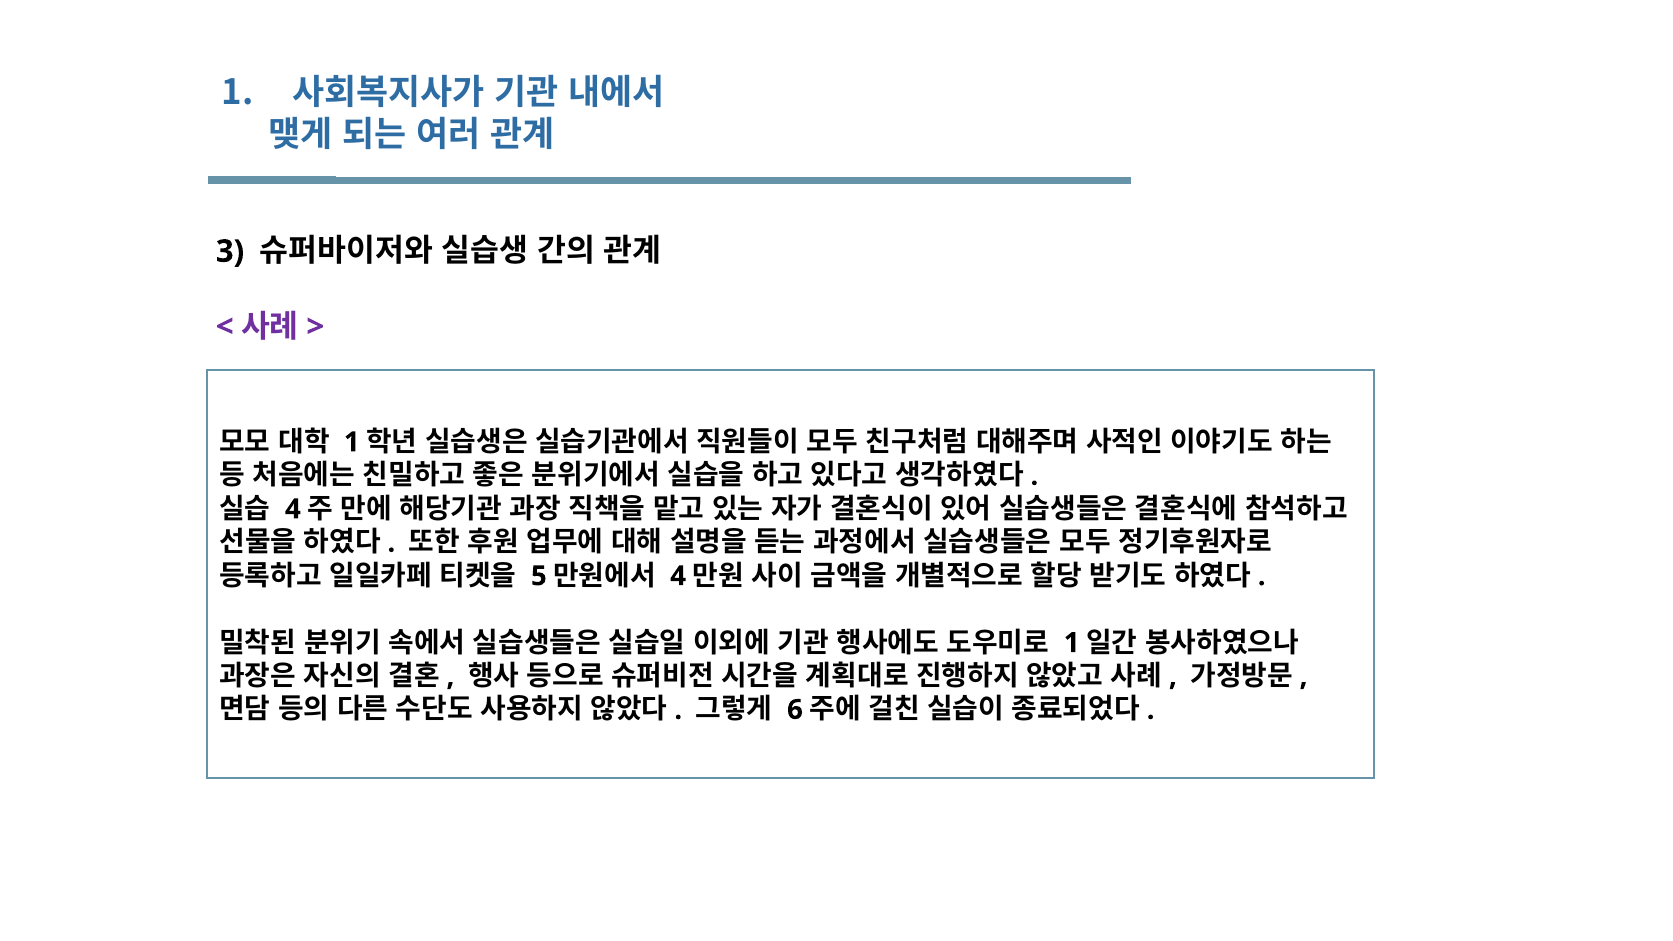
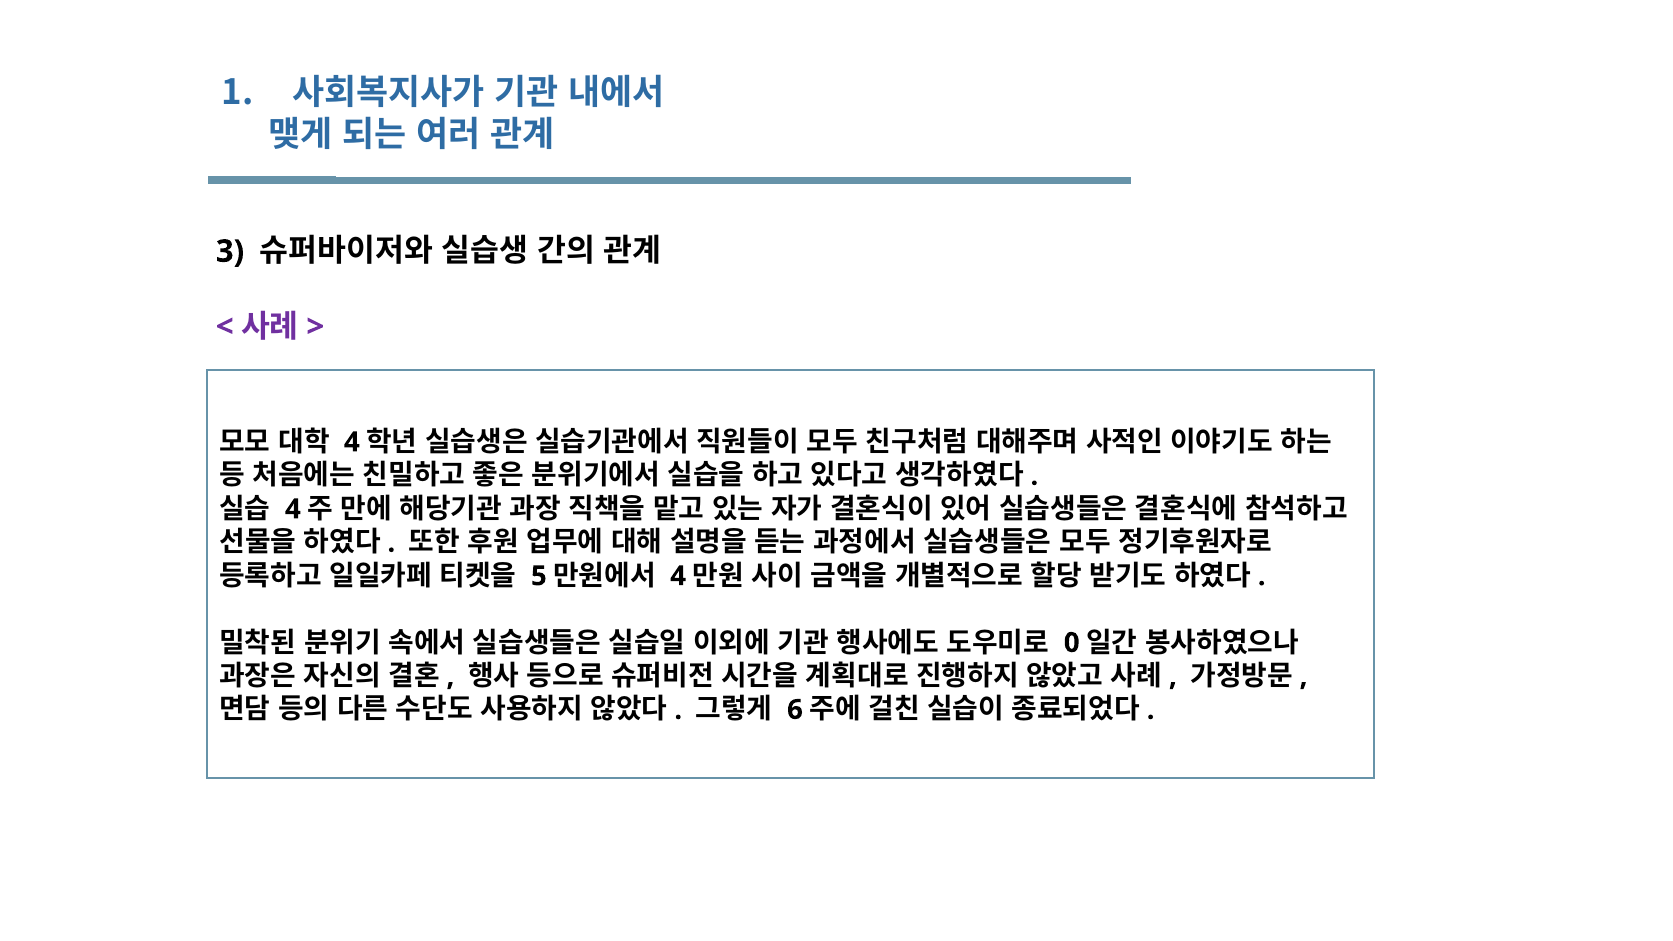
1: 1 -> 4 (352, 442)
1: 1 -> 0 (1072, 643)
